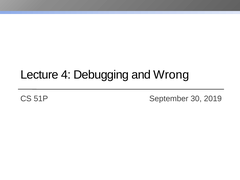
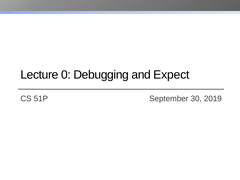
4: 4 -> 0 (66, 75)
Wrong: Wrong -> Expect (171, 75)
